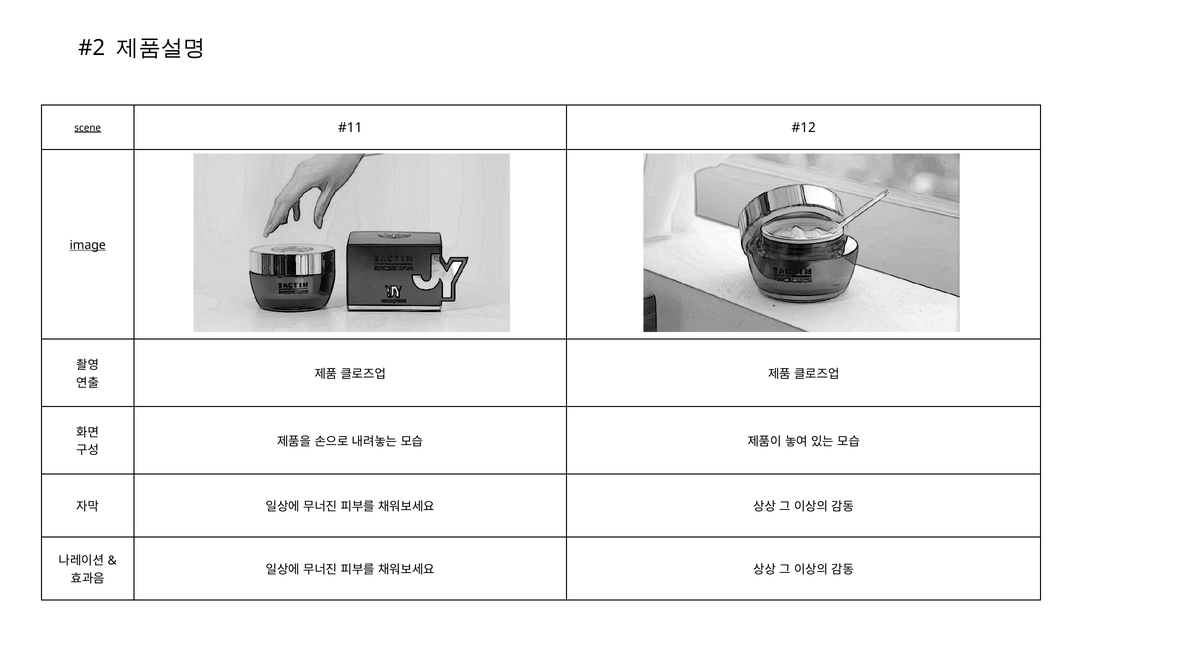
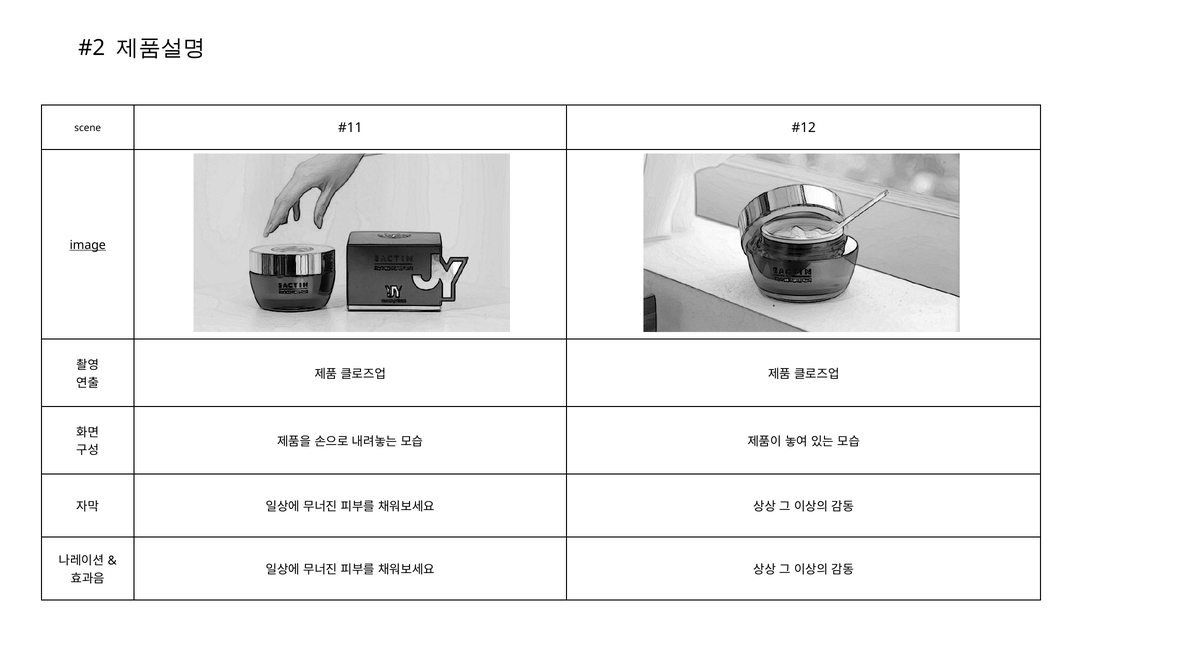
scene underline: present -> none (88, 128)
